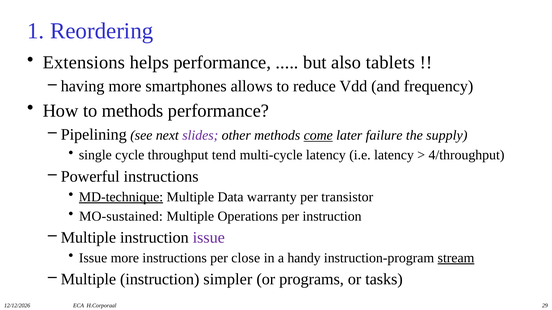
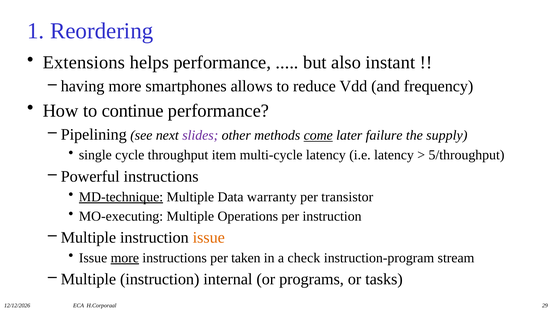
tablets: tablets -> instant (390, 63)
to methods: methods -> continue (133, 111)
tend: tend -> item (224, 155)
4/throughput: 4/throughput -> 5/throughput (467, 155)
MO-sustained: MO-sustained -> MO-executing (121, 217)
issue colour: purple -> orange (209, 238)
more underline: none -> present (125, 258)
close: close -> taken (246, 258)
handy: handy -> check (304, 258)
stream underline: present -> none (456, 258)
simpler: simpler -> internal (228, 280)
